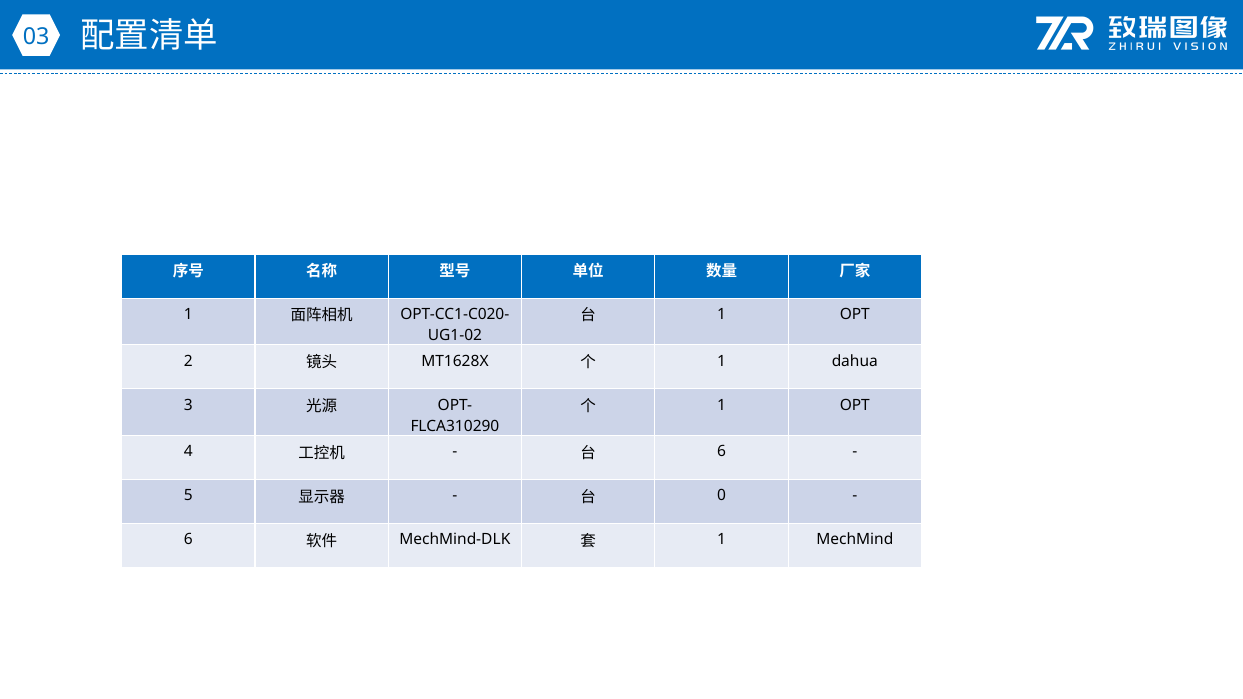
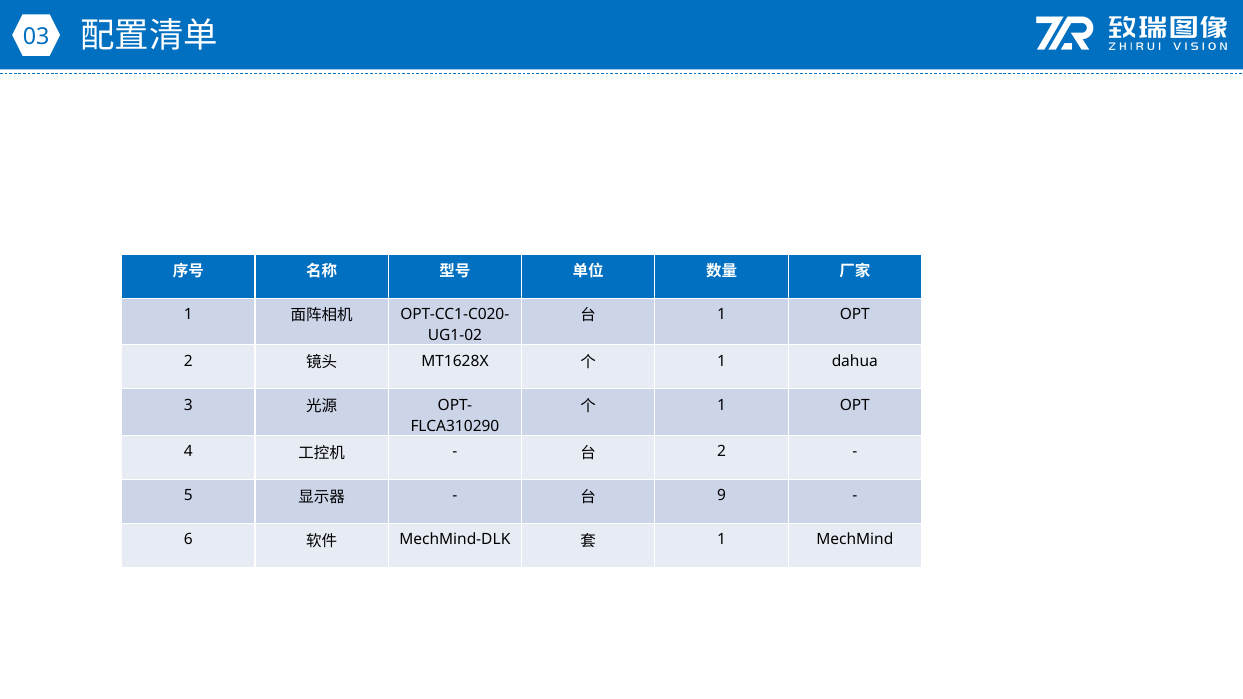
6: 6 -> 2 (722, 452)
0: 0 -> 9 (722, 496)
